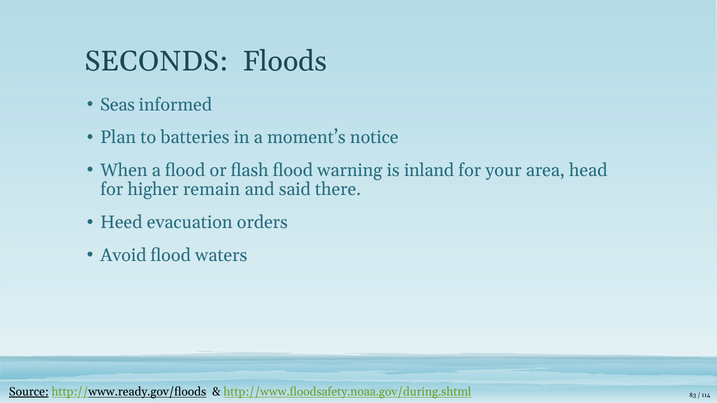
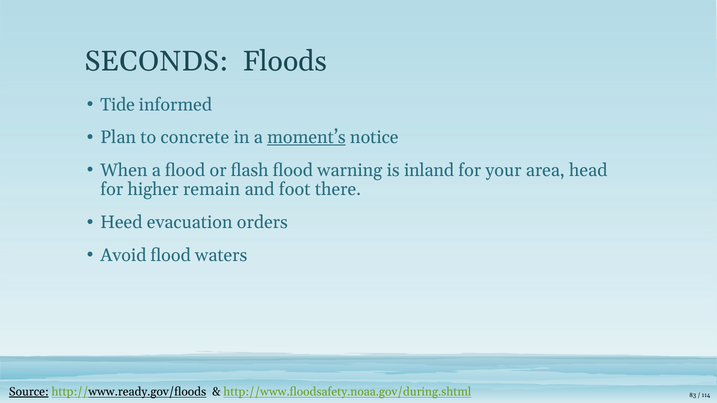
Seas: Seas -> Tide (118, 105)
batteries: batteries -> concrete (195, 138)
moment’s underline: none -> present (306, 138)
said: said -> foot (295, 190)
